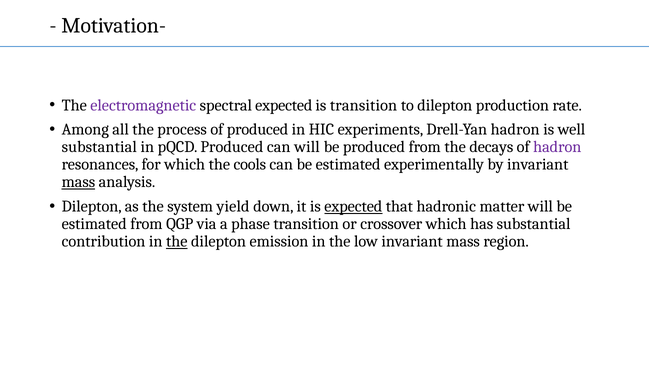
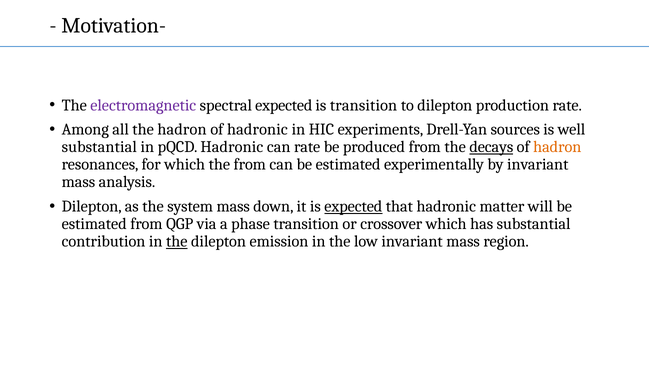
the process: process -> hadron (182, 130)
of produced: produced -> hadronic (257, 130)
Drell-Yan hadron: hadron -> sources (515, 130)
pQCD Produced: Produced -> Hadronic (232, 147)
can will: will -> rate (307, 147)
decays underline: none -> present (491, 147)
hadron colour: purple -> orange (557, 147)
the cools: cools -> from (250, 165)
mass underline: present -> none (78, 182)
system yield: yield -> mass (233, 206)
